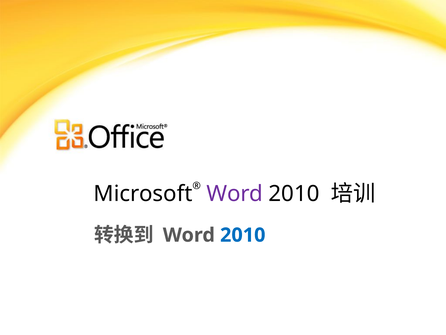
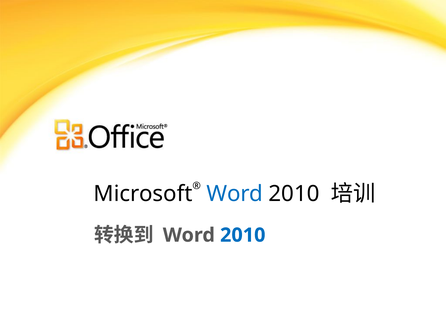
Word colour: purple -> blue (235, 193)
